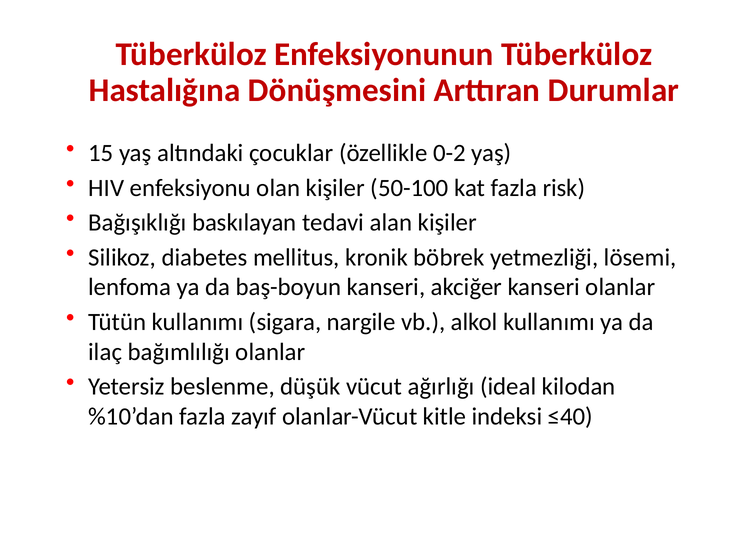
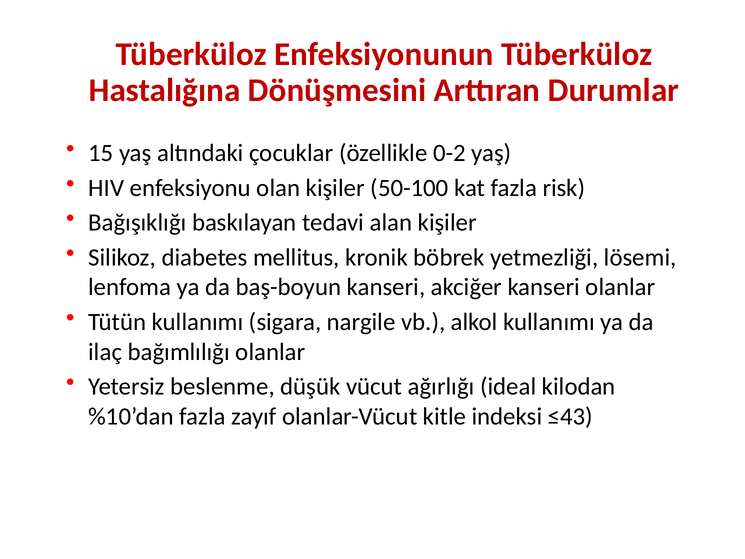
≤40: ≤40 -> ≤43 (570, 416)
